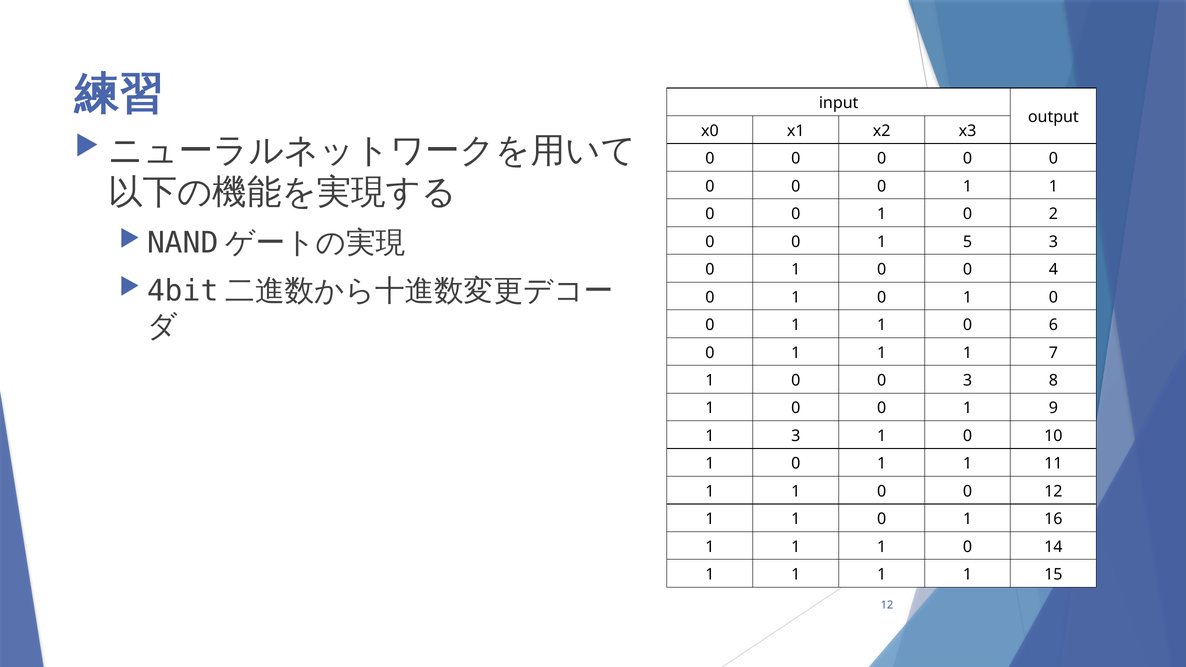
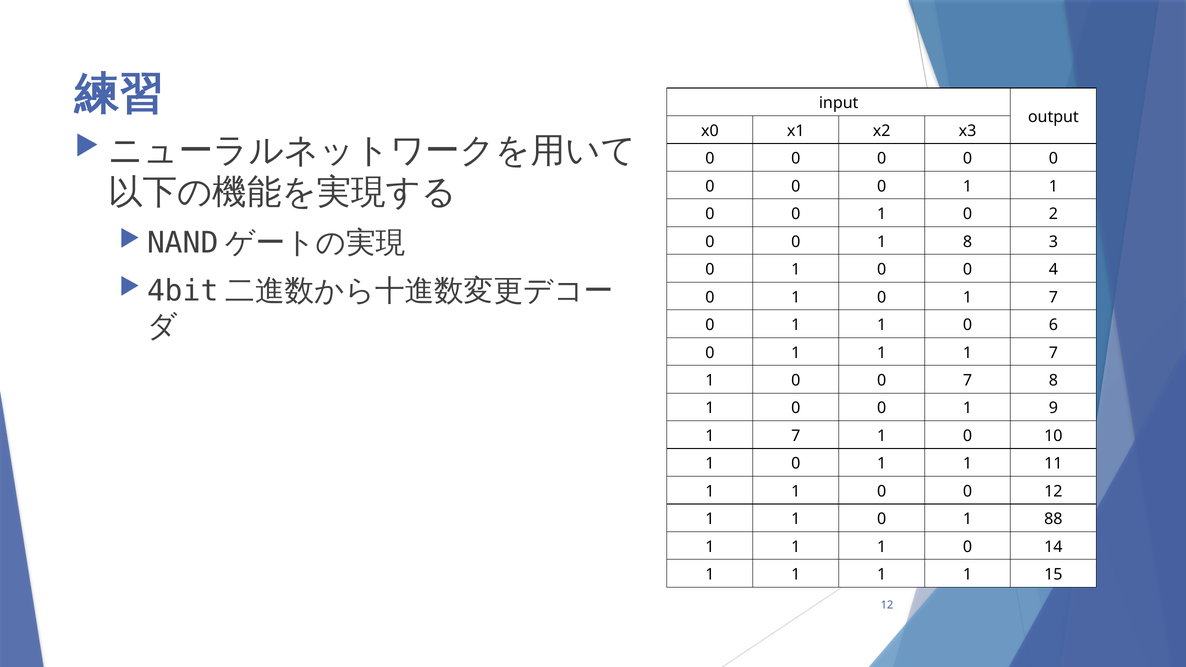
1 5: 5 -> 8 (968, 242)
1 0 1 0: 0 -> 7 (1053, 297)
0 3: 3 -> 7 (968, 381)
3: 3 -> 7 (796, 436)
16: 16 -> 88 (1053, 519)
